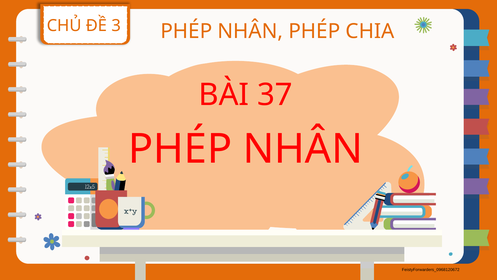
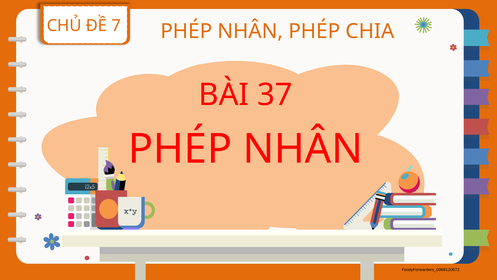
3: 3 -> 7 (116, 26)
